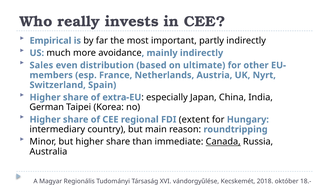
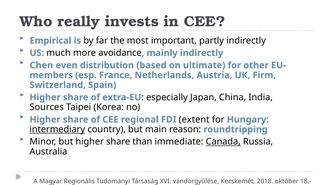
Sales: Sales -> Chen (41, 65)
Nyrt: Nyrt -> Firm (264, 75)
German: German -> Sources (47, 107)
intermediary underline: none -> present (57, 129)
